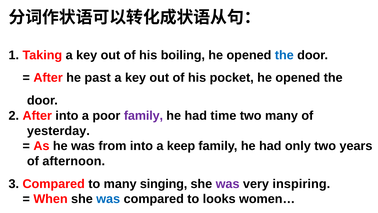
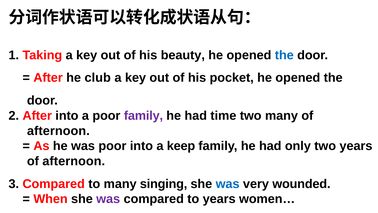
boiling: boiling -> beauty (183, 55)
past: past -> club (98, 78)
yesterday: yesterday -> afternoon (58, 131)
was from: from -> poor (112, 146)
was colour: purple -> blue (228, 184)
inspiring: inspiring -> wounded (301, 184)
was colour: blue -> purple (108, 199)
to looks: looks -> years (219, 199)
